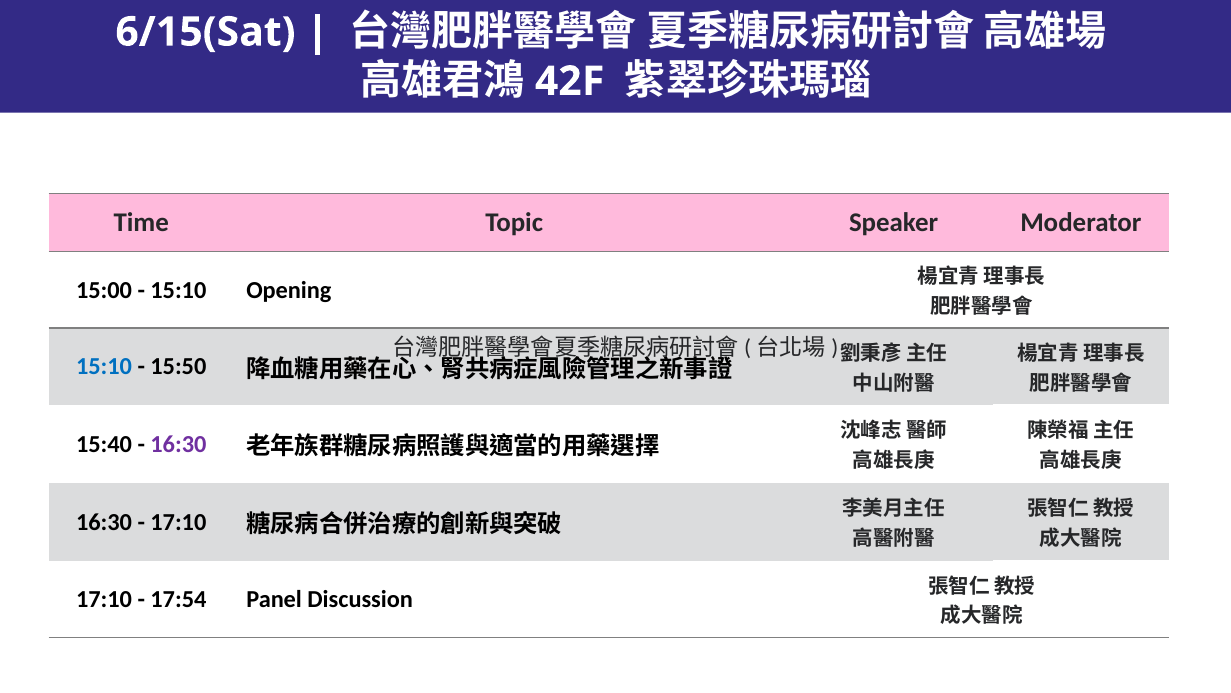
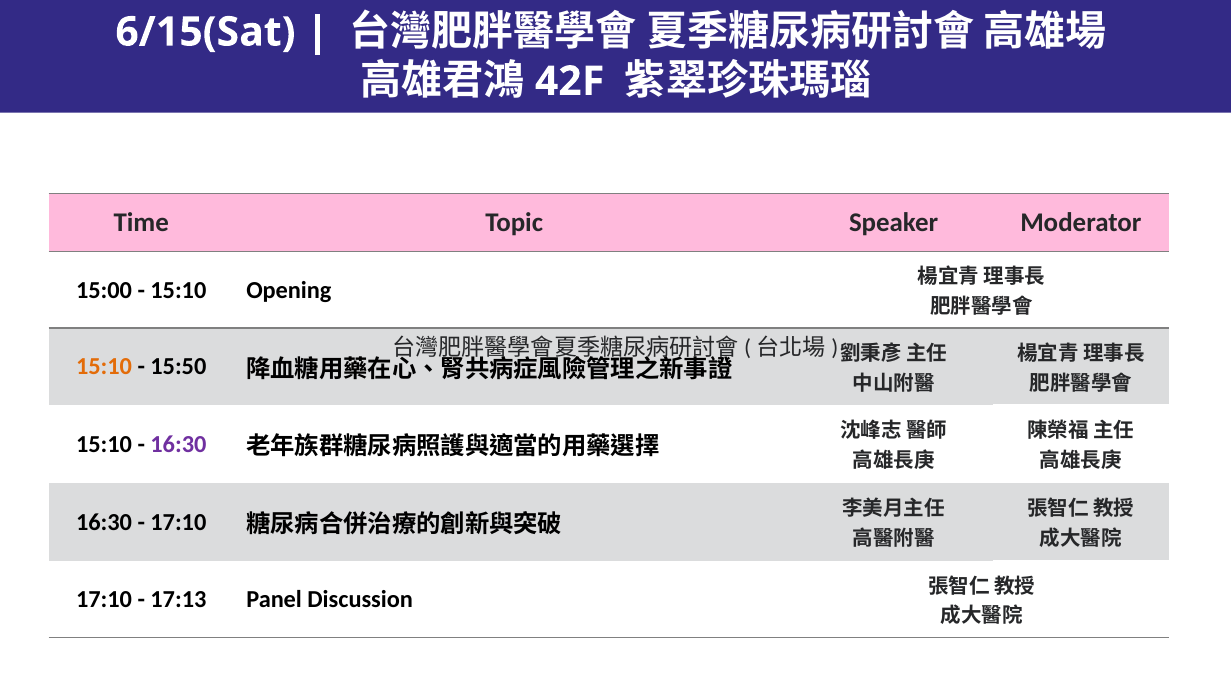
15:10 colour: blue -> orange (104, 366)
15:40: 15:40 -> 15:10 (104, 444)
17:54: 17:54 -> 17:13 (178, 599)
